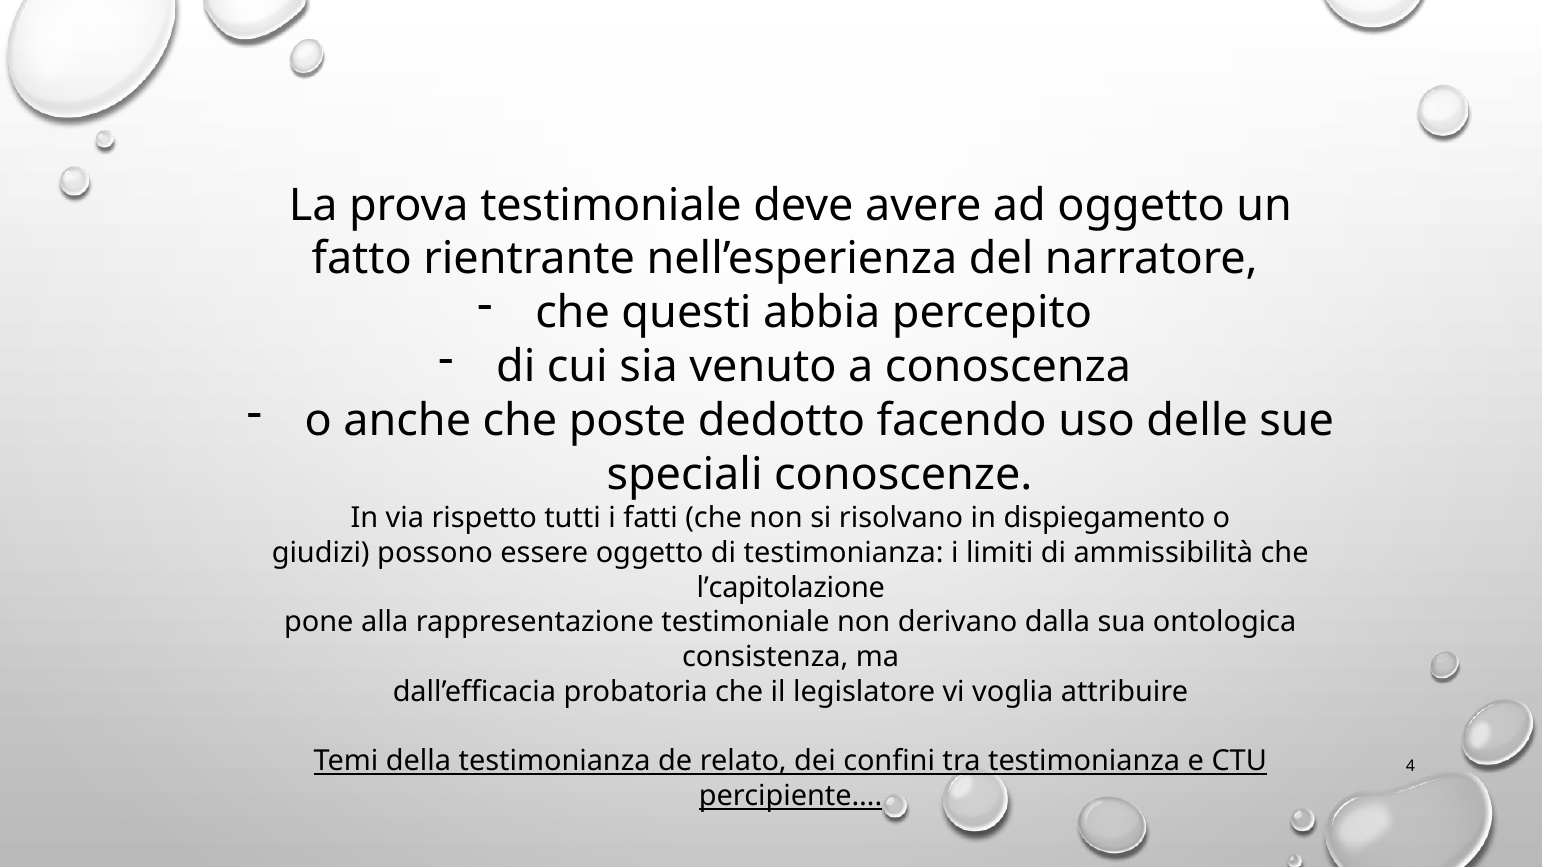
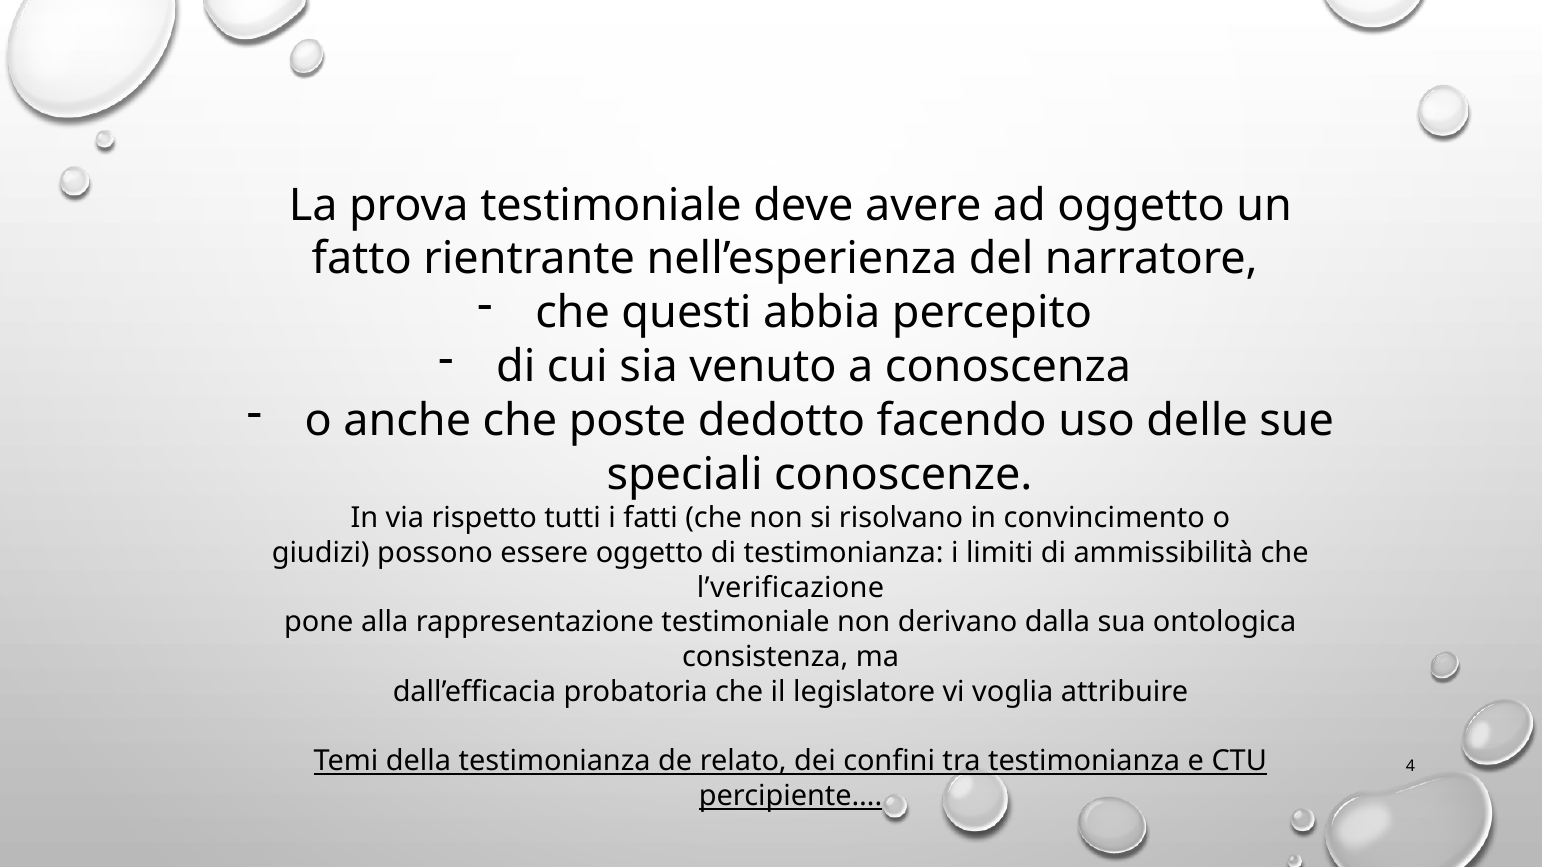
dispiegamento: dispiegamento -> convincimento (1104, 518)
l’capitolazione: l’capitolazione -> l’verificazione (791, 588)
